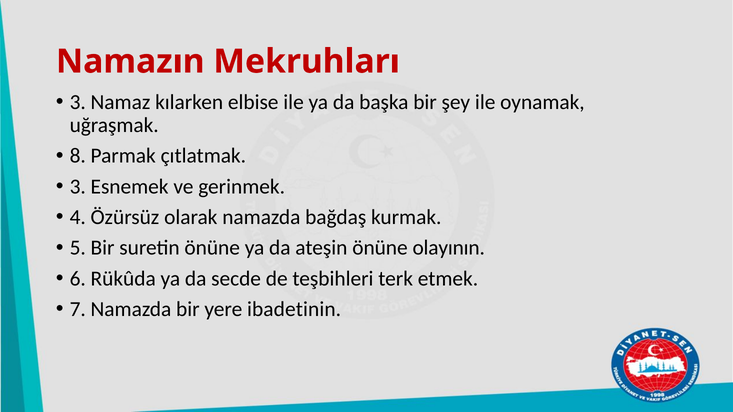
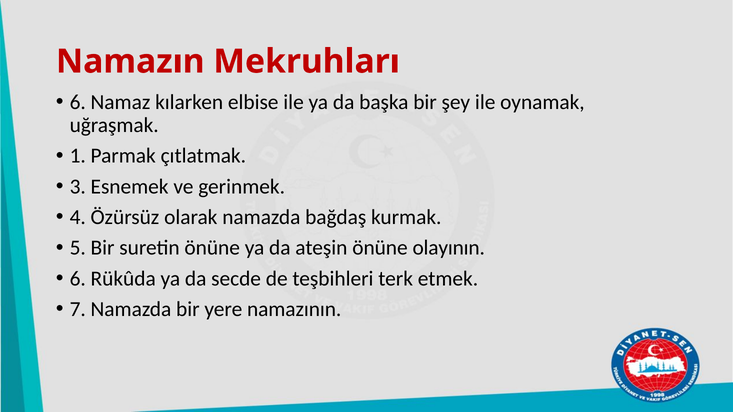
3: 3 -> 6 (78, 102)
8: 8 -> 1 (78, 156)
ibadetinin: ibadetinin -> namazının (294, 309)
